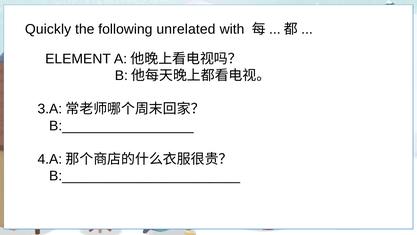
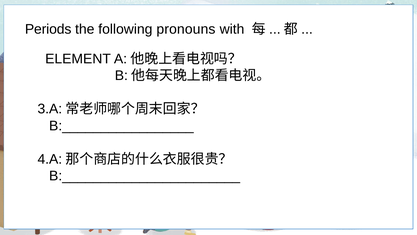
Quickly: Quickly -> Periods (48, 29)
unrelated: unrelated -> pronouns (186, 29)
